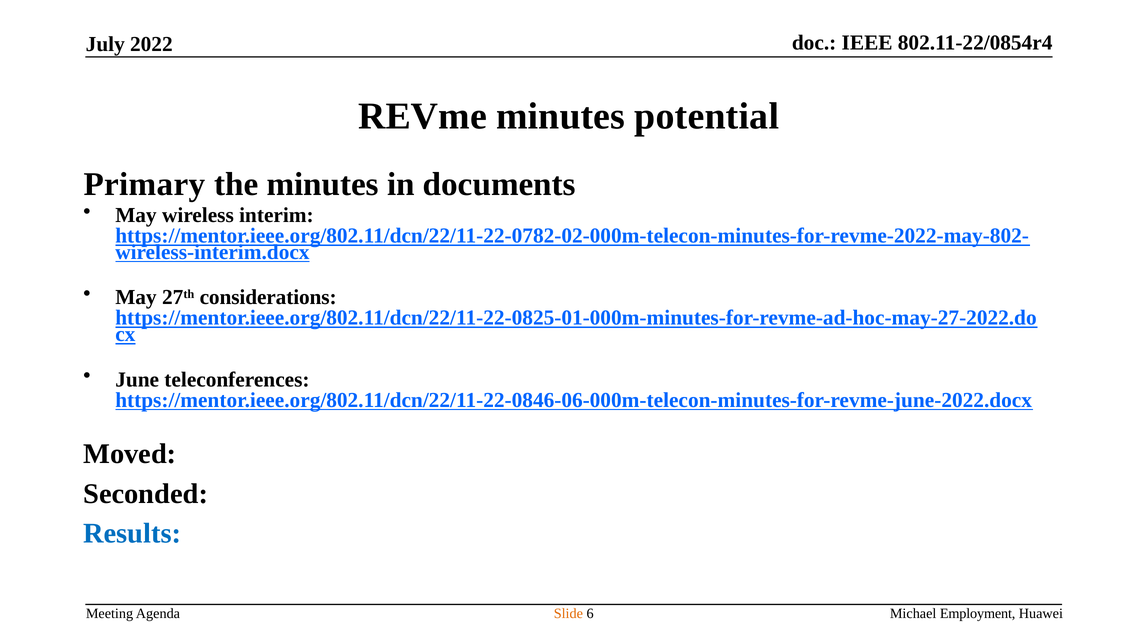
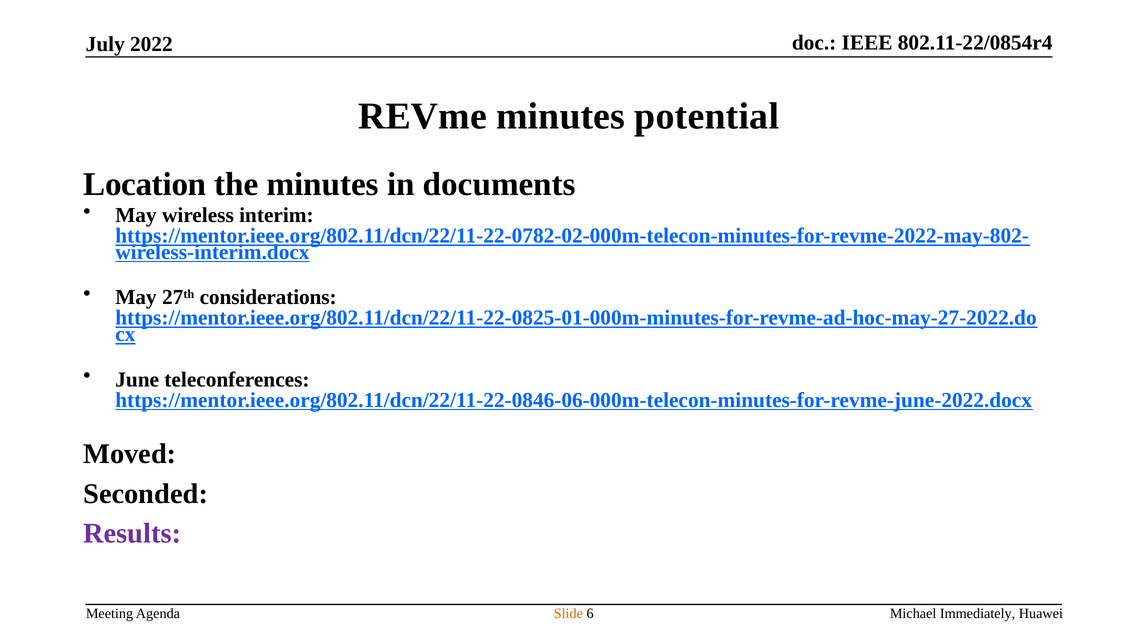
Primary: Primary -> Location (145, 184)
Results colour: blue -> purple (132, 534)
Employment: Employment -> Immediately (978, 614)
